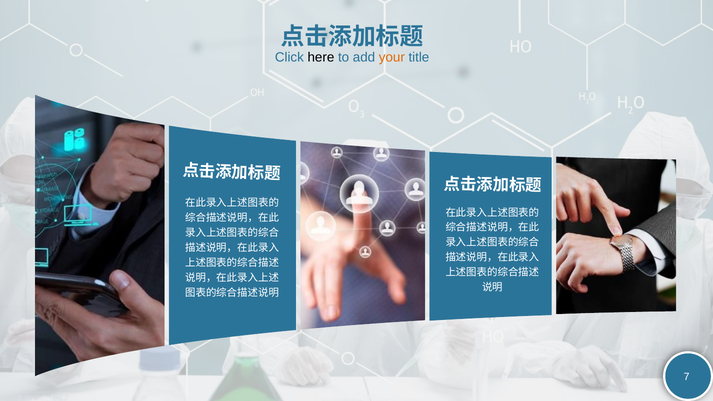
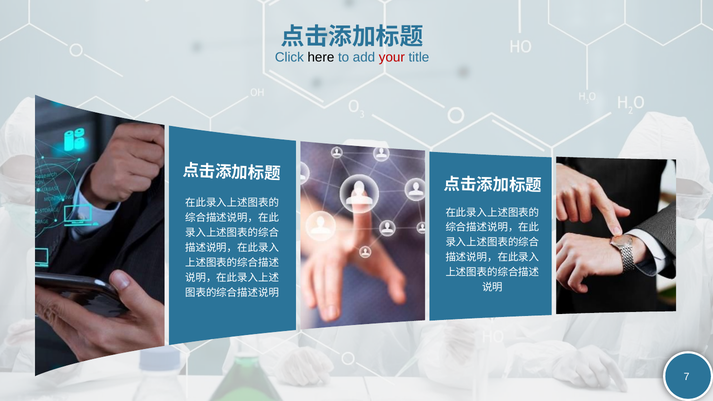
your colour: orange -> red (392, 58)
